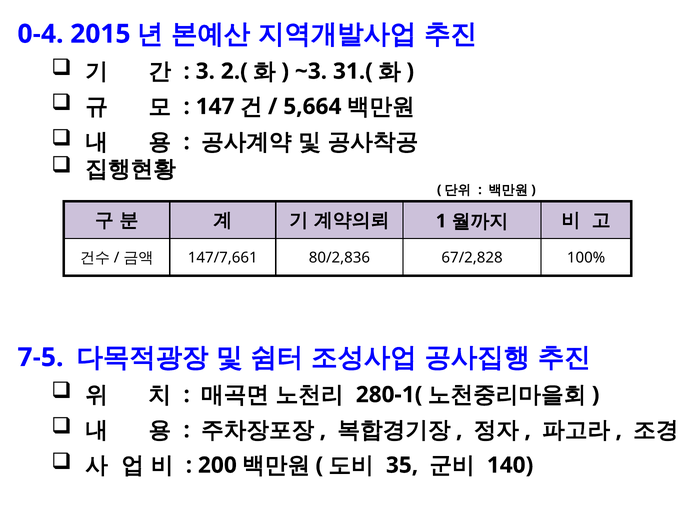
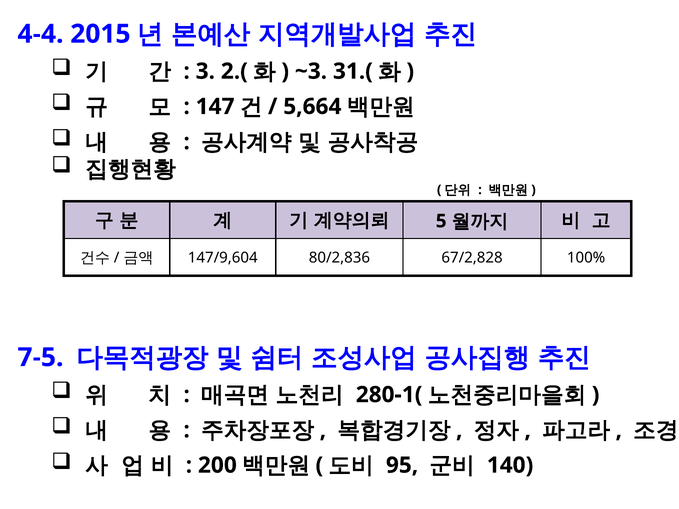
0-4: 0-4 -> 4-4 (40, 34)
1: 1 -> 5 (441, 221)
147/7,661: 147/7,661 -> 147/9,604 (223, 258)
35: 35 -> 95 (402, 465)
